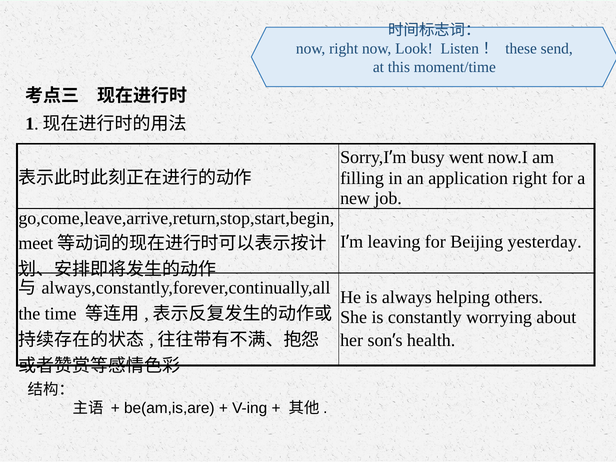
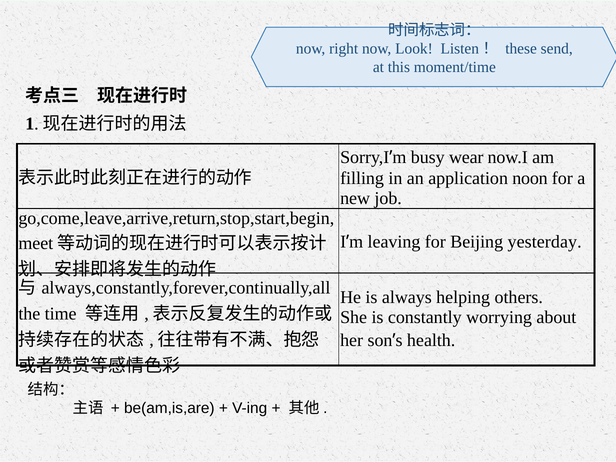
went: went -> wear (466, 157)
application right: right -> noon (530, 178)
